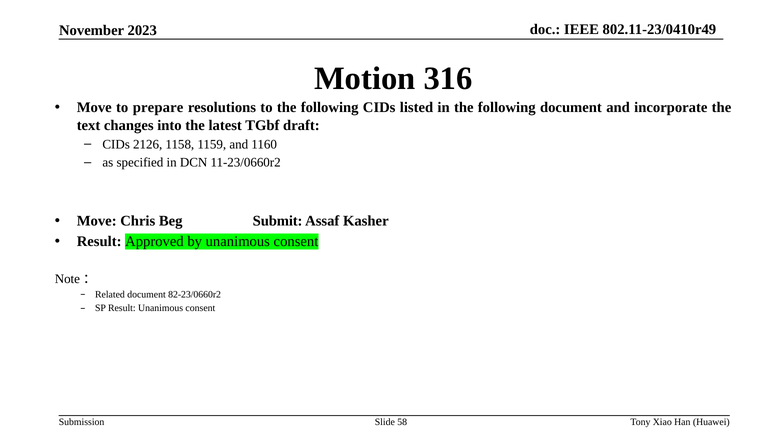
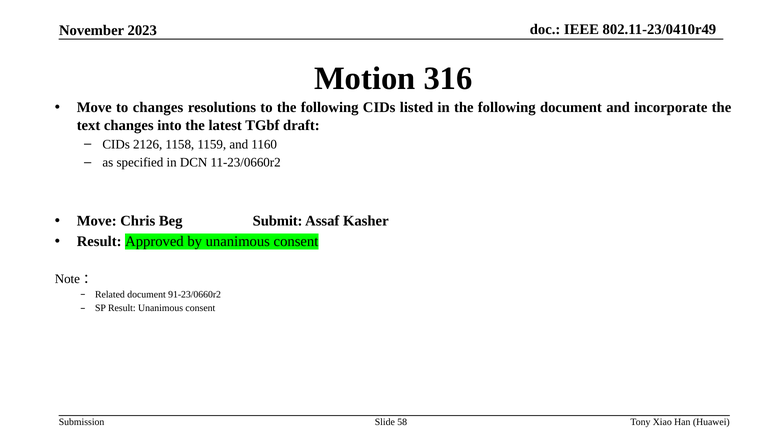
to prepare: prepare -> changes (158, 108)
82-23/0660r2: 82-23/0660r2 -> 91-23/0660r2 (195, 294)
